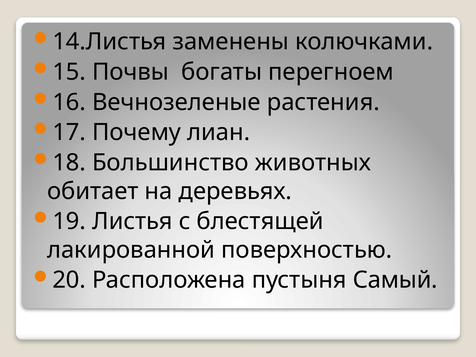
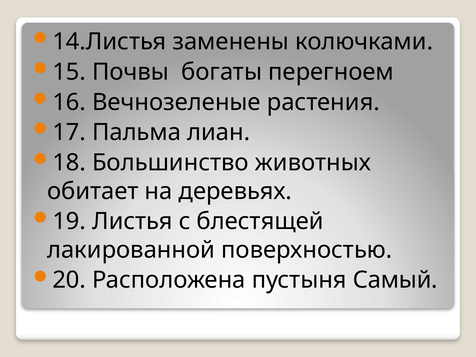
Почему: Почему -> Пальма (137, 132)
